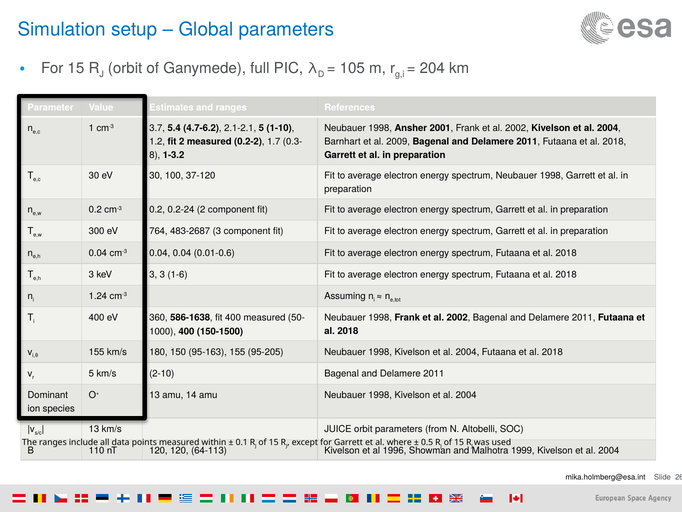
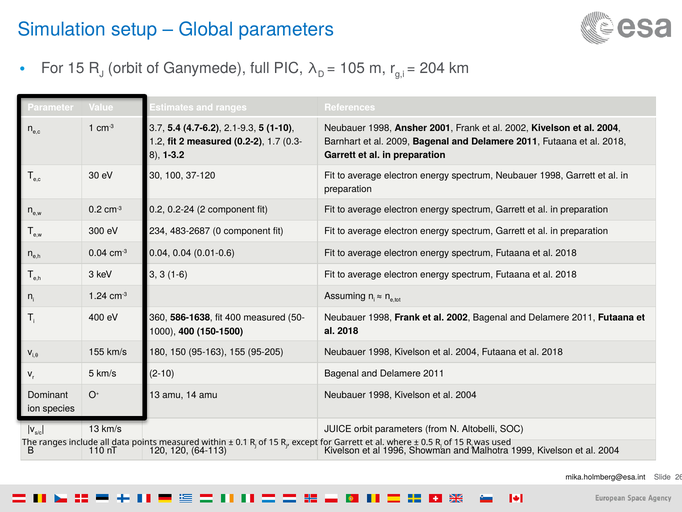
2.1-2.1: 2.1-2.1 -> 2.1-9.3 (240, 128)
764: 764 -> 234 (158, 231)
483-2687 3: 3 -> 0 (217, 231)
